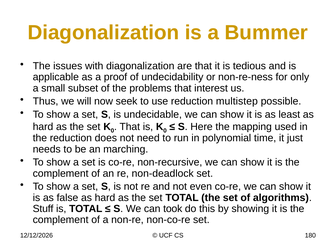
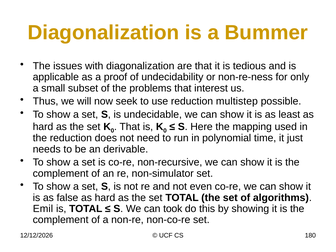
marching: marching -> derivable (126, 149)
non-deadlock: non-deadlock -> non-simulator (163, 173)
Stuff: Stuff -> Emil (43, 209)
